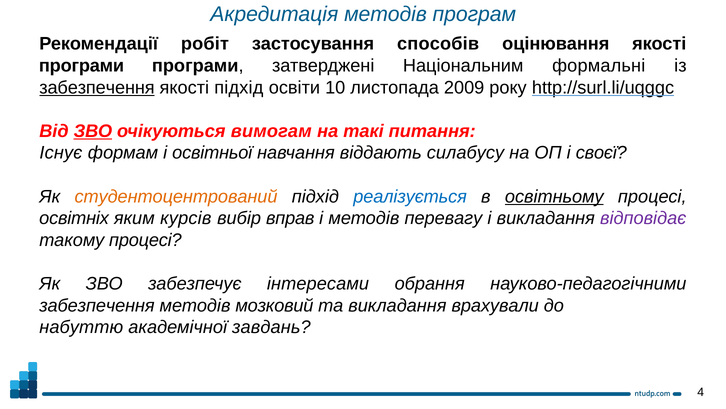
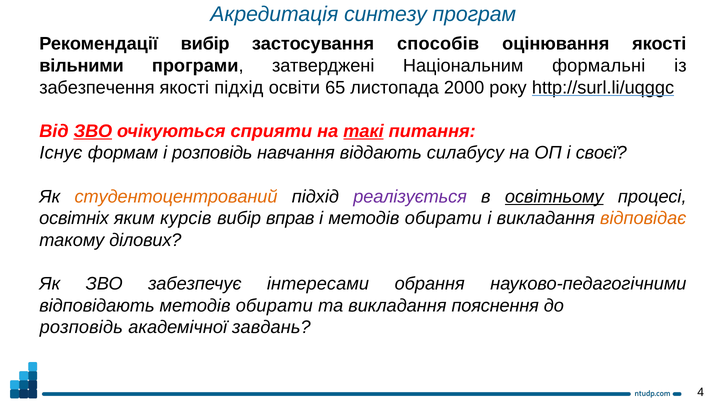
Акредитація методів: методів -> синтезу (386, 14)
Рекомендації робіт: робіт -> вибір (205, 44)
програми: програми -> вільними (82, 66)
забезпечення underline: present -> none (97, 87)
10: 10 -> 65 (335, 87)
2009: 2009 -> 2000 (464, 87)
вимогам: вимогам -> сприяти (271, 131)
такі underline: none -> present (364, 131)
і освітньої: освітньої -> розповідь (212, 153)
реалізується colour: blue -> purple (410, 196)
і методів перевагу: перевагу -> обирати (443, 218)
відповідає colour: purple -> orange (643, 218)
такому процесі: процесі -> ділових (145, 240)
забезпечення: забезпечення -> відповідають (97, 305)
мозковий: мозковий -> обирати (274, 305)
врахували: врахували -> пояснення (495, 305)
набуттю: набуттю -> розповідь (81, 327)
